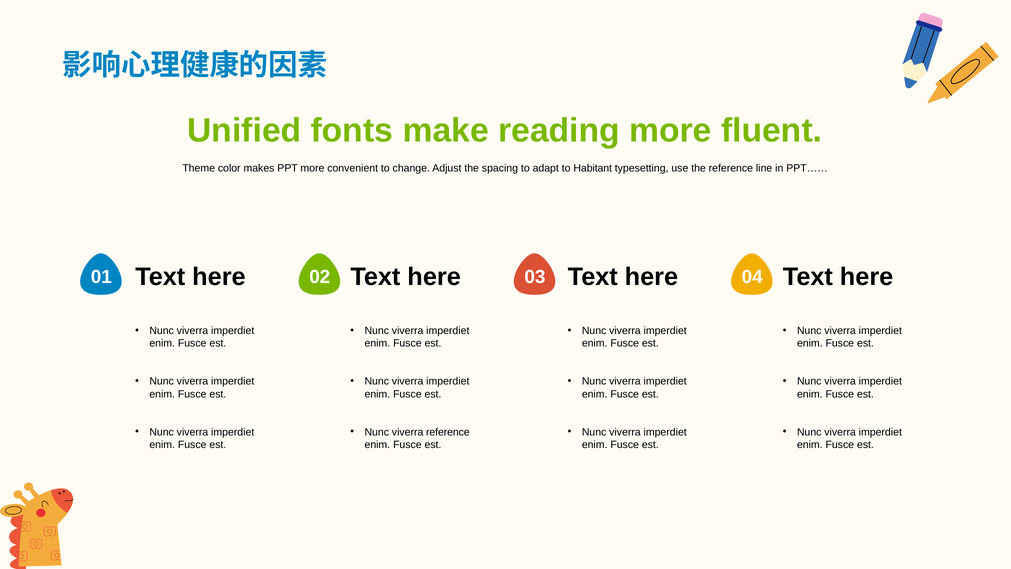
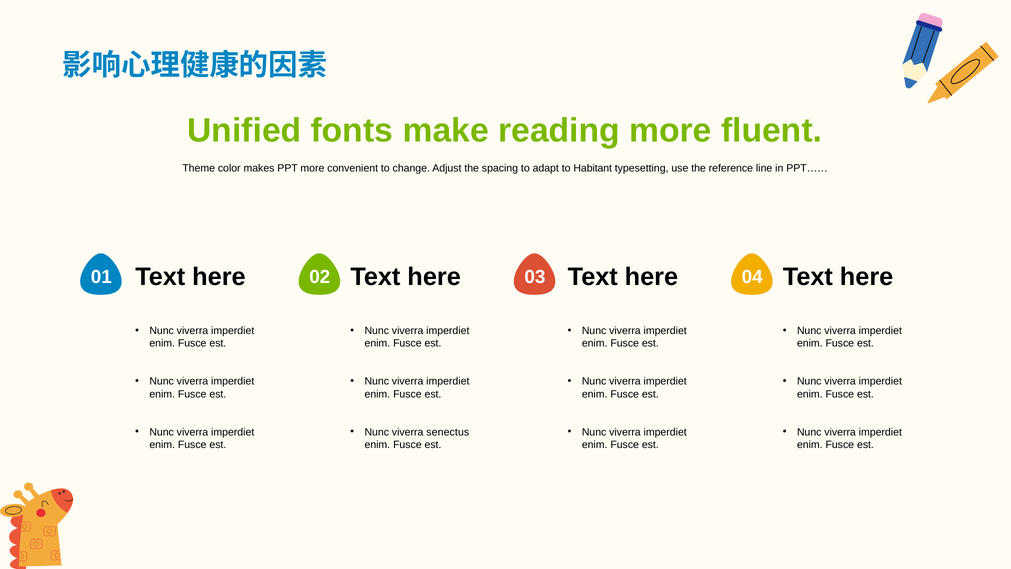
viverra reference: reference -> senectus (448, 432)
